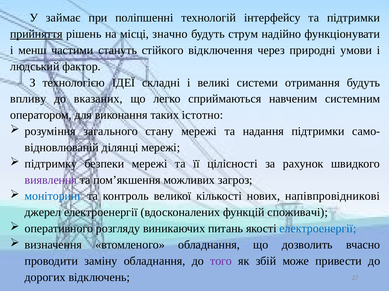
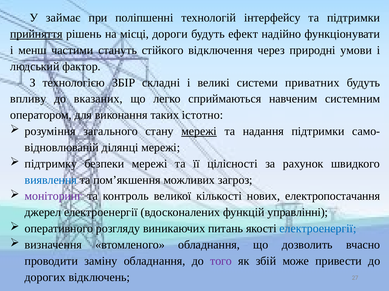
значно: значно -> дороги (170, 34)
струм: струм -> ефект (243, 34)
ІДЕЇ: ІДЕЇ -> ЗБІР (124, 83)
отримання: отримання -> приватних (312, 83)
мережі underline: none -> present (199, 132)
виявлення colour: purple -> blue (51, 180)
моніторинг colour: blue -> purple (53, 197)
напівпровідникові: напівпровідникові -> електропостачання (333, 197)
споживачі: споживачі -> управлінні (298, 213)
